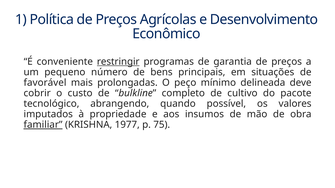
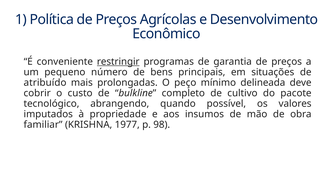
favorável: favorável -> atribuído (45, 83)
familiar underline: present -> none (43, 125)
75: 75 -> 98 (162, 125)
